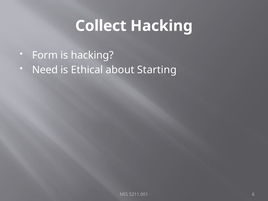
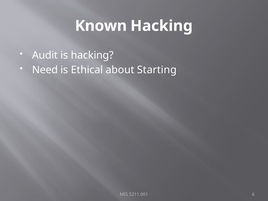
Collect: Collect -> Known (101, 26)
Form: Form -> Audit (45, 55)
